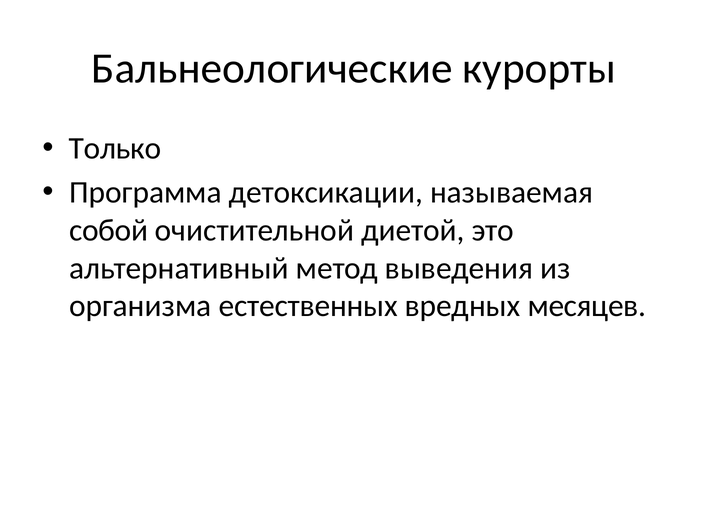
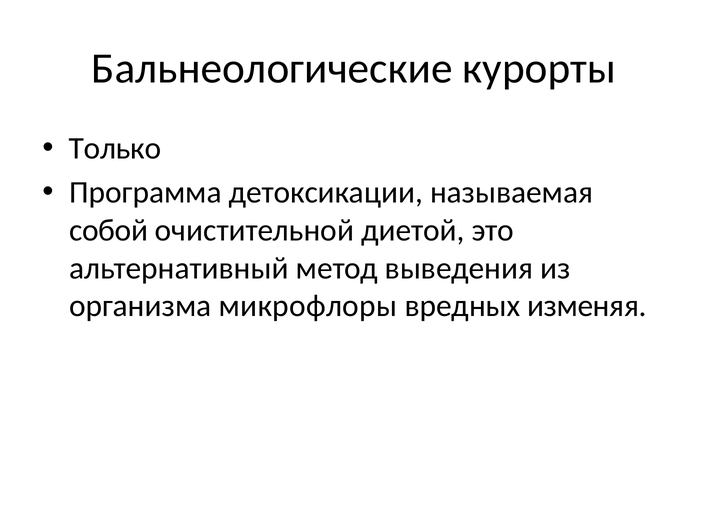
естественных: естественных -> микрофлоры (308, 306)
месяцев: месяцев -> изменяя (587, 306)
